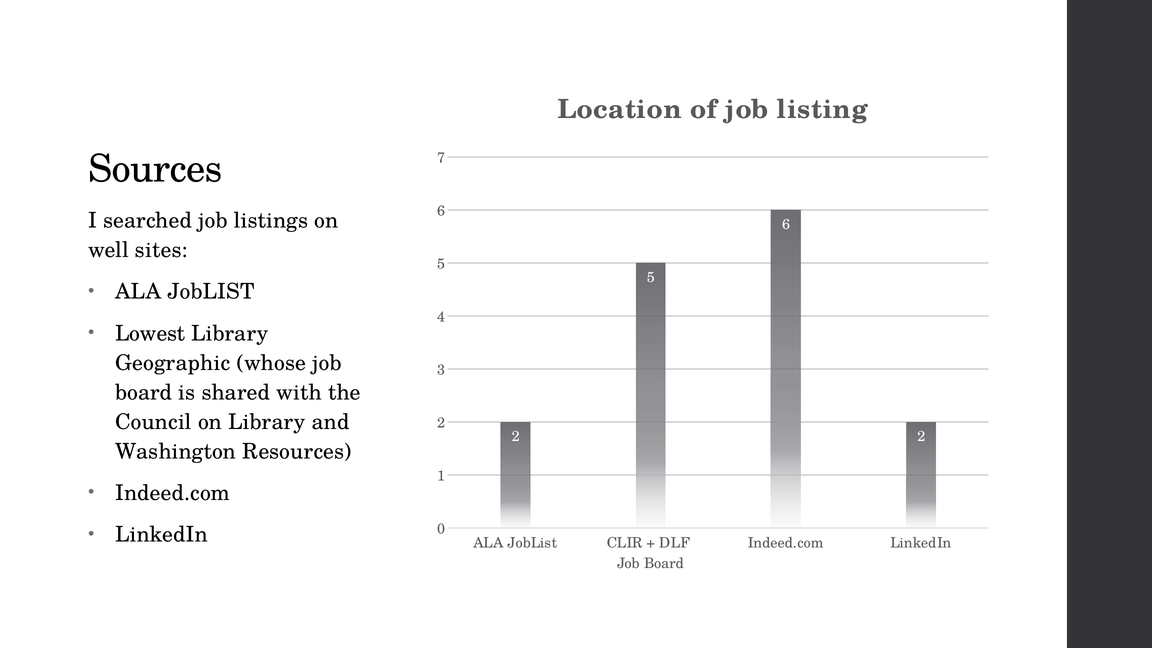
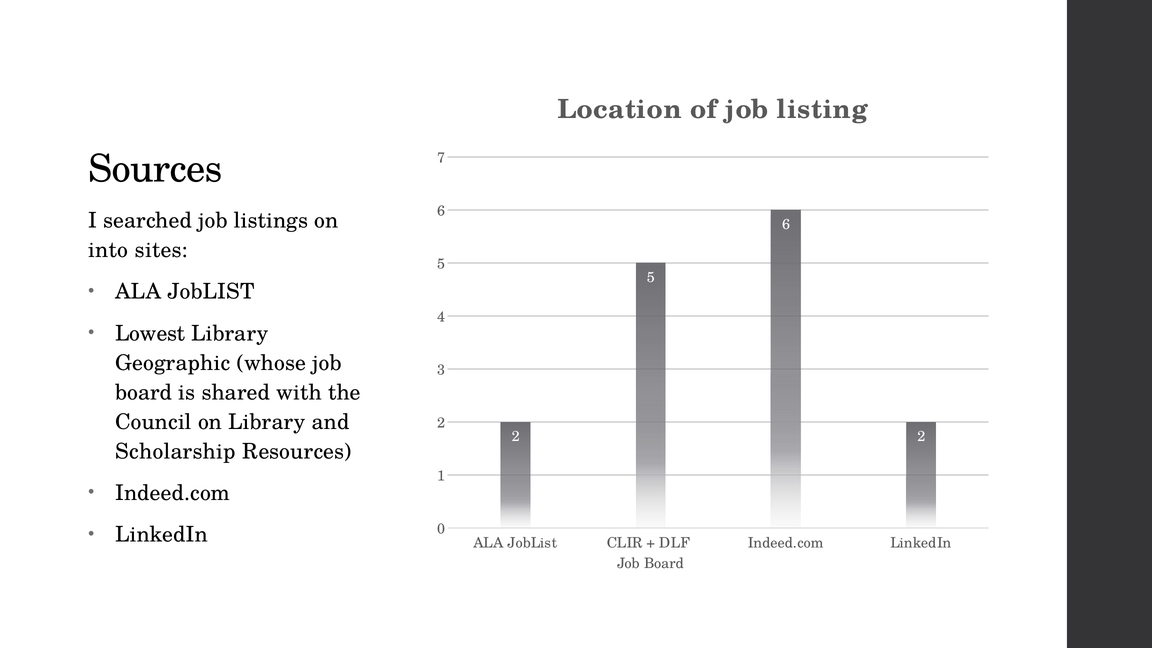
well: well -> into (108, 250)
Washington: Washington -> Scholarship (176, 452)
